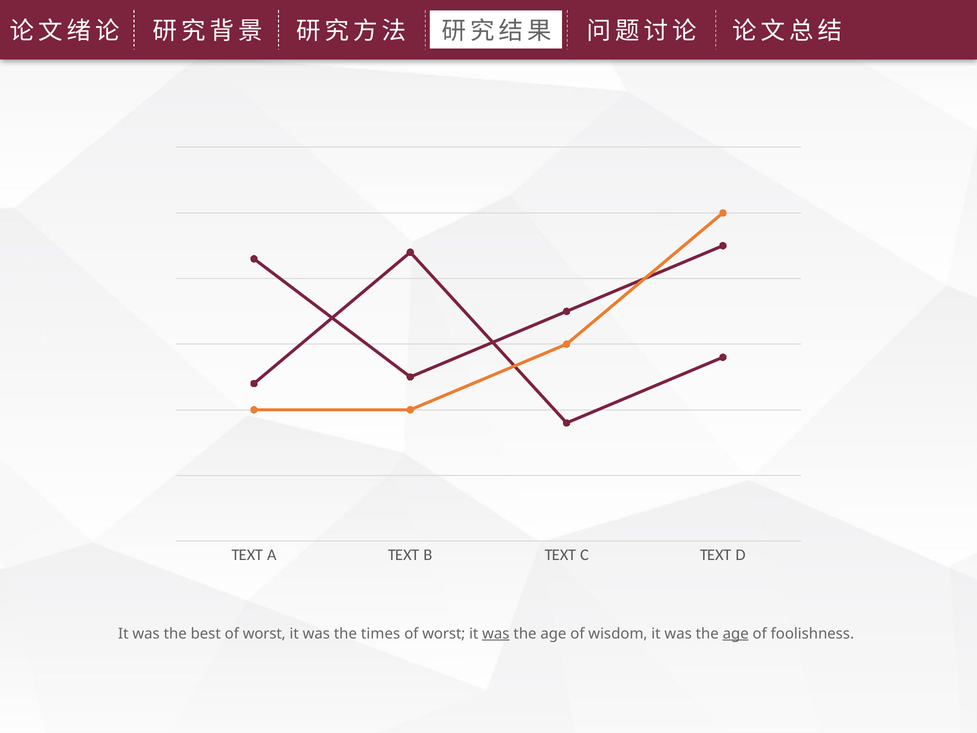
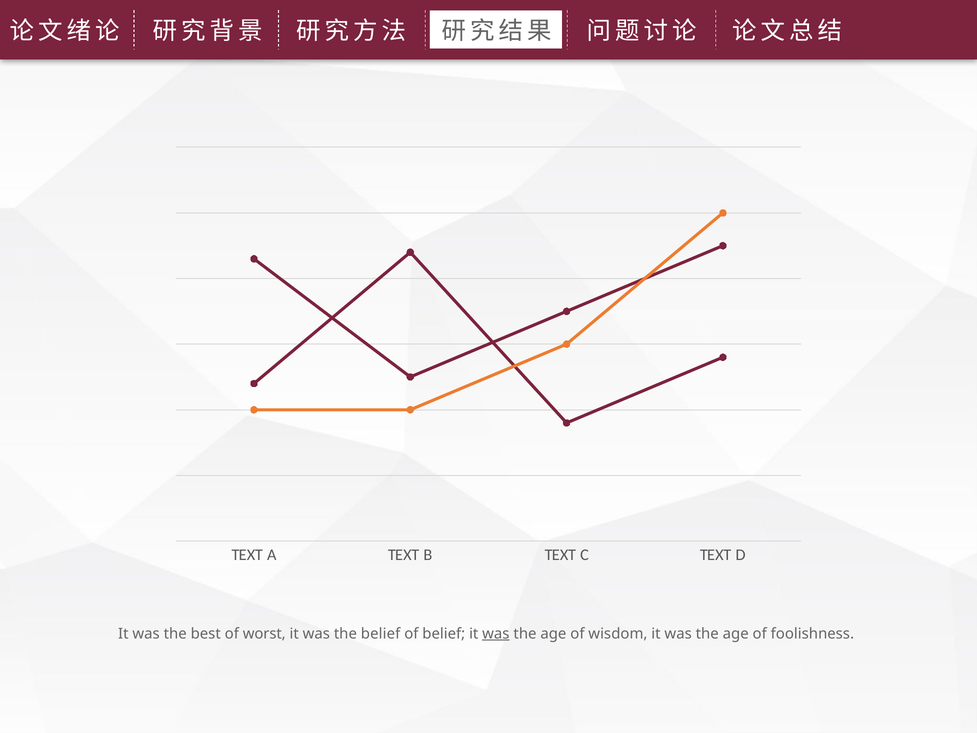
the times: times -> belief (381, 634)
worst: worst -> belief (444, 634)
age underline: present -> none (736, 634)
